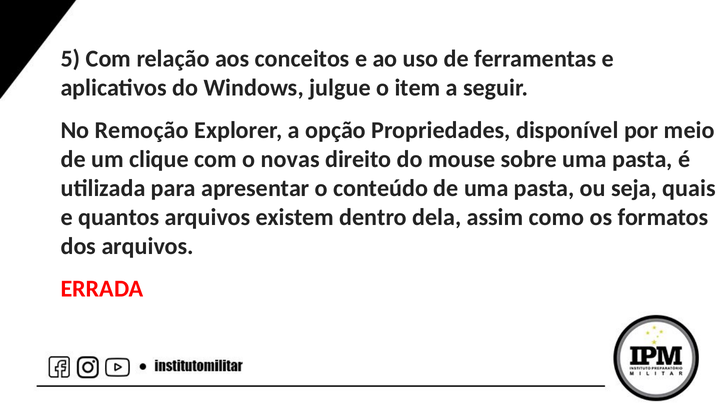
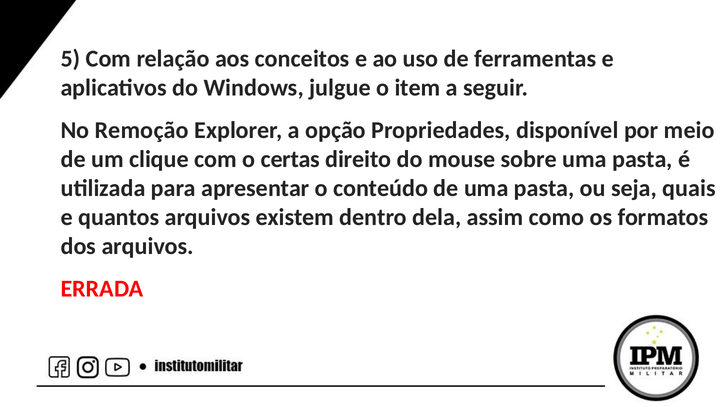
novas: novas -> certas (290, 159)
